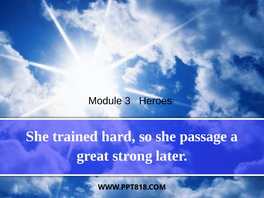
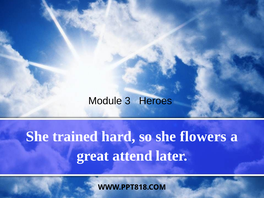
passage: passage -> flowers (203, 137)
strong: strong -> attend (132, 156)
